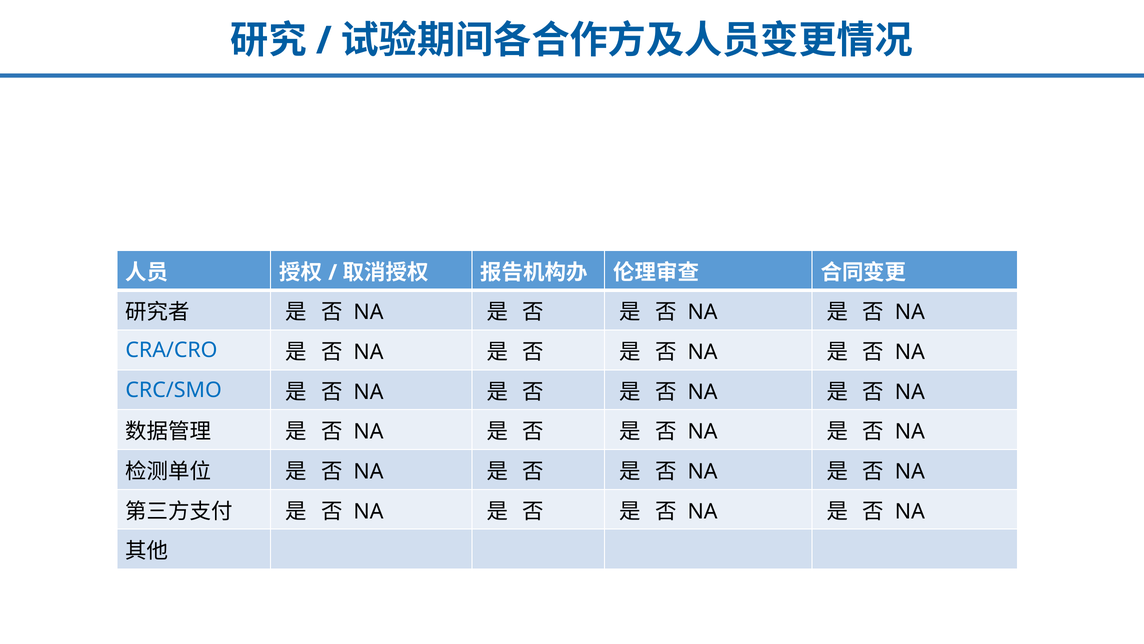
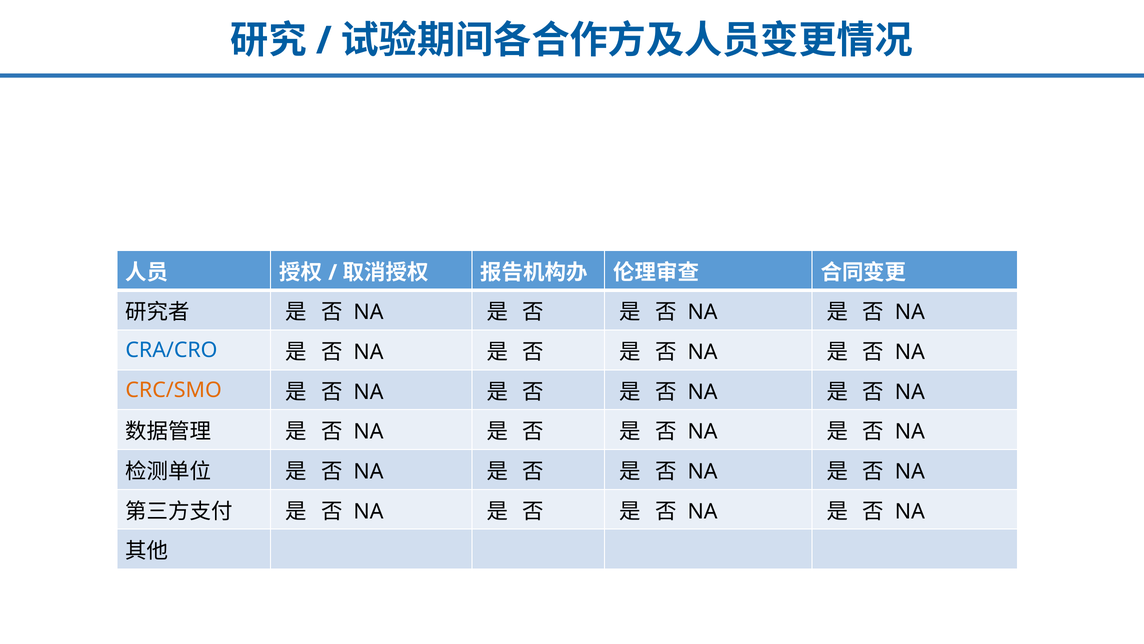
CRC/SMO colour: blue -> orange (174, 390)
